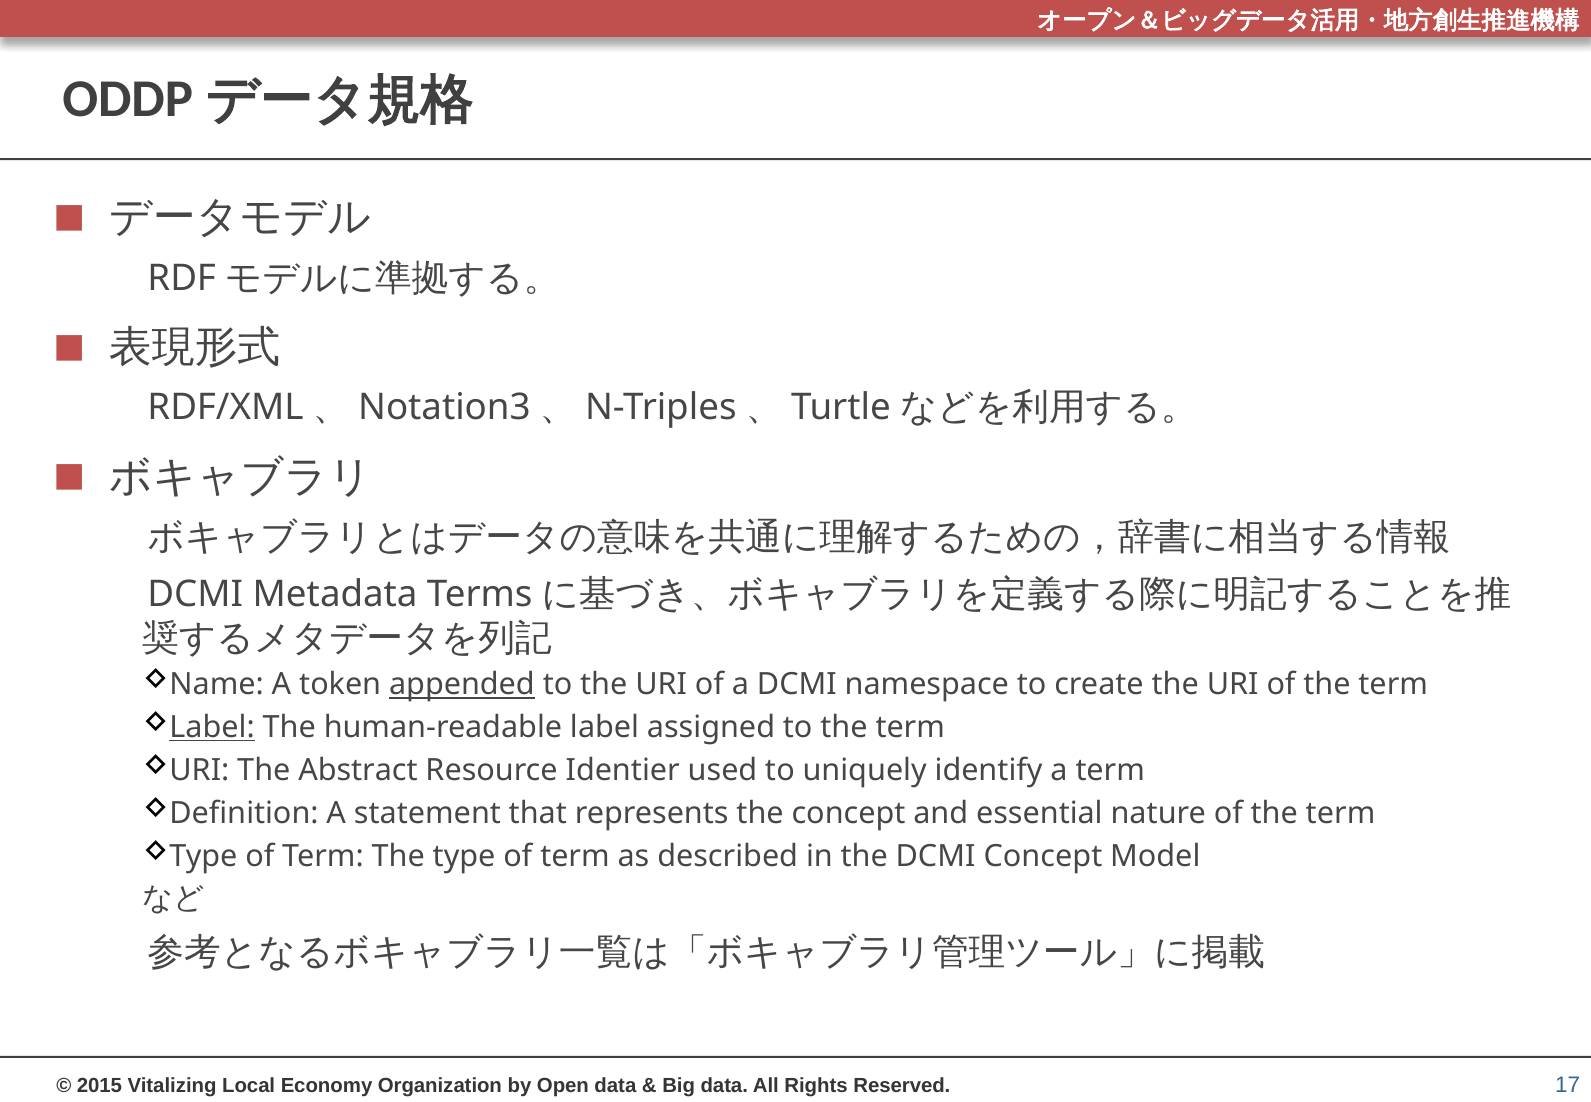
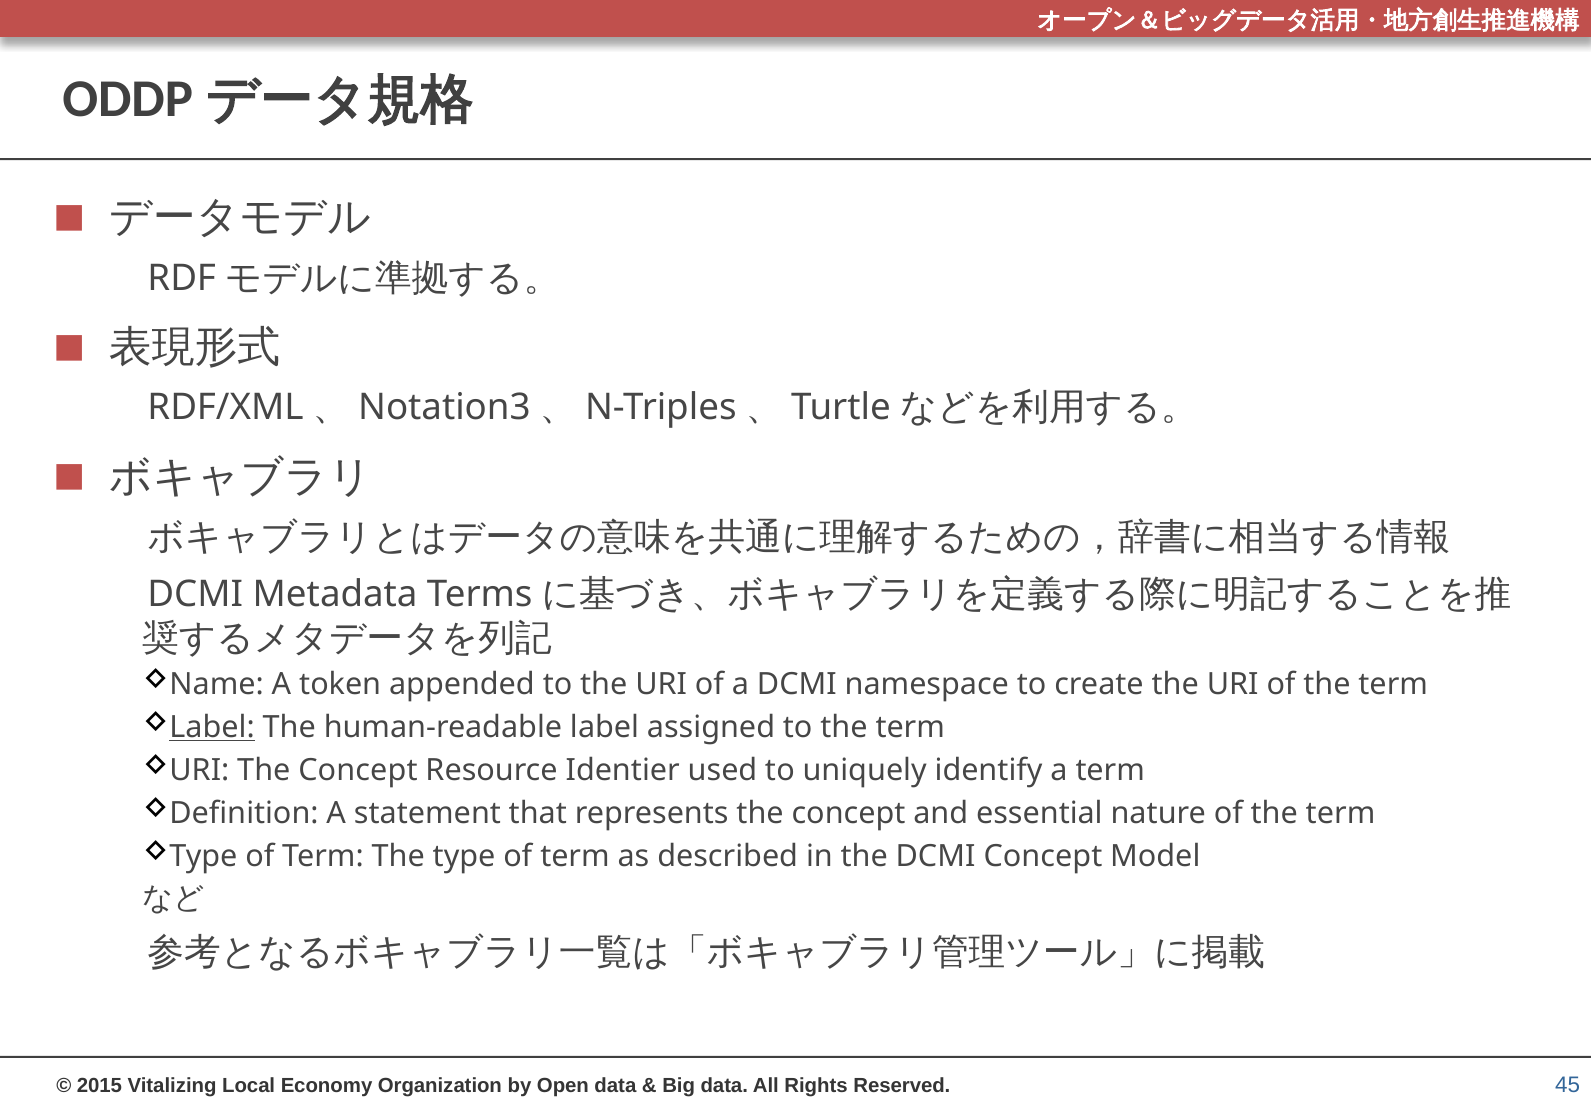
appended underline: present -> none (462, 684)
URI The Abstract: Abstract -> Concept (358, 770)
17: 17 -> 45 (1568, 1084)
